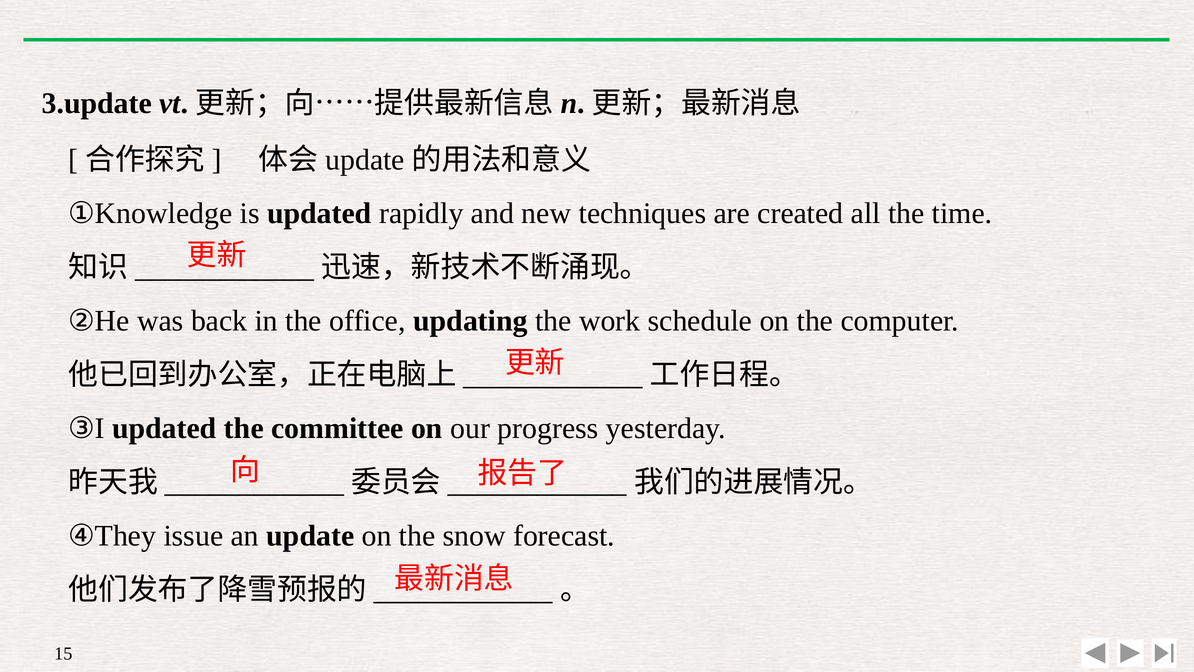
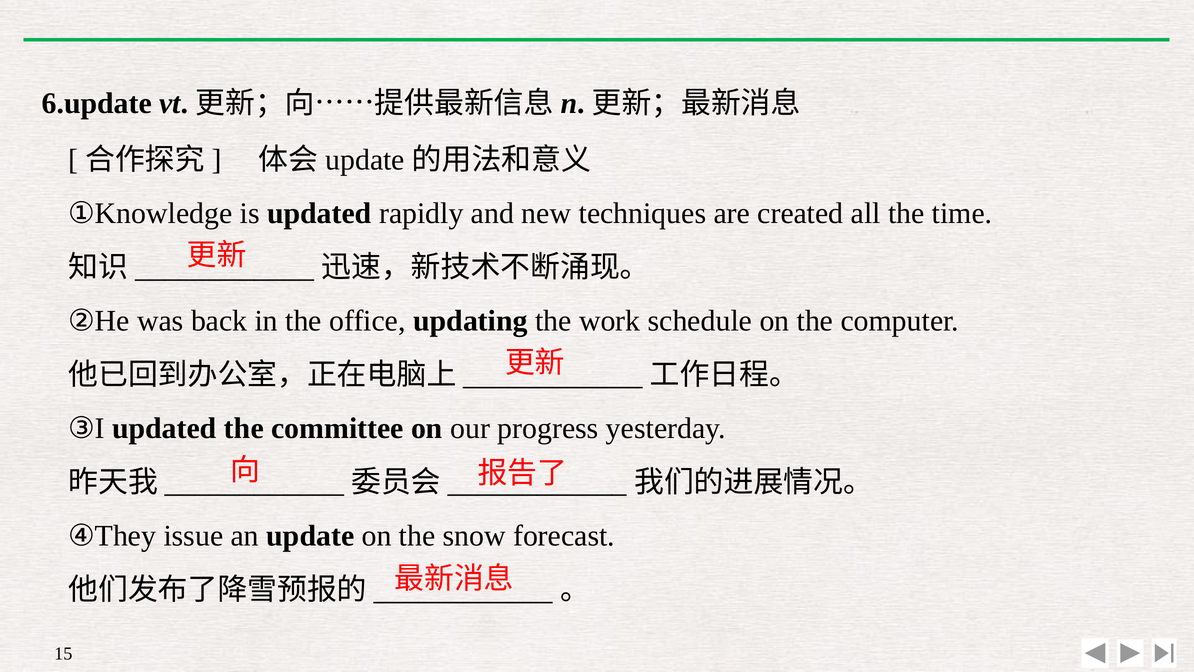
3.update: 3.update -> 6.update (97, 103)
